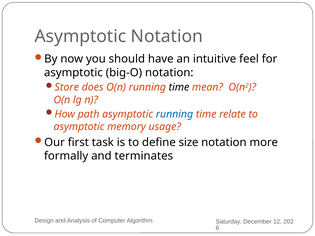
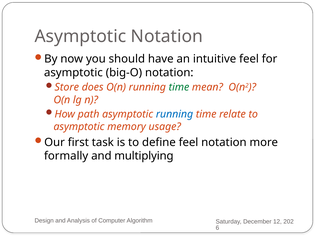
time colour: black -> green (179, 87)
define size: size -> feel (189, 143)
terminates: terminates -> multiplying (144, 156)
